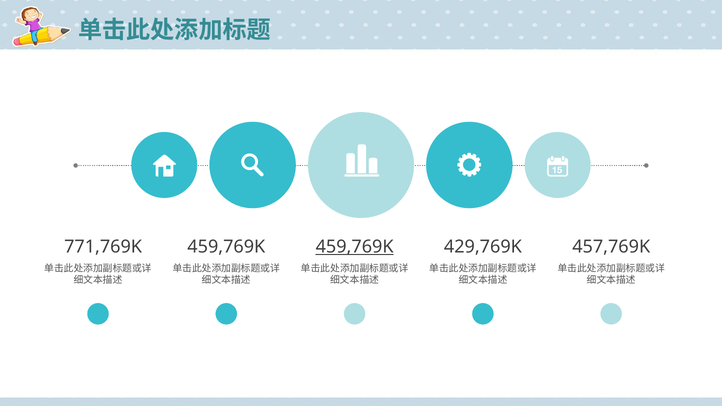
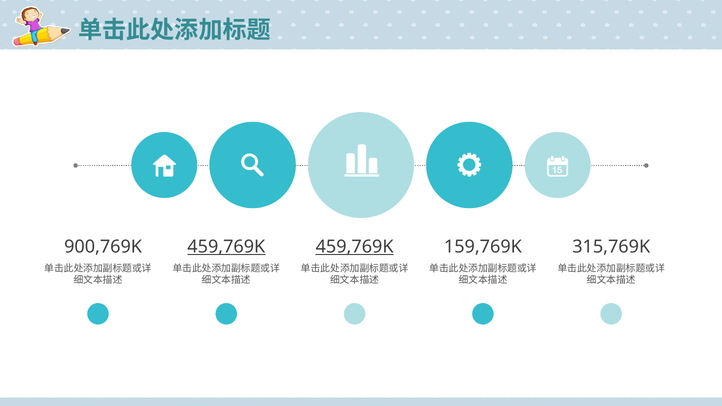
771,769K: 771,769K -> 900,769K (103, 247)
459,769K underline: none -> present (226, 247)
429,769K: 429,769K -> 159,769K (483, 247)
457,769K: 457,769K -> 315,769K (611, 247)
